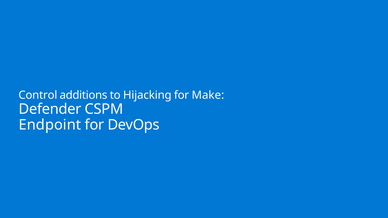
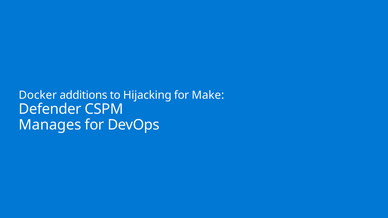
Control: Control -> Docker (38, 95)
Endpoint: Endpoint -> Manages (50, 125)
